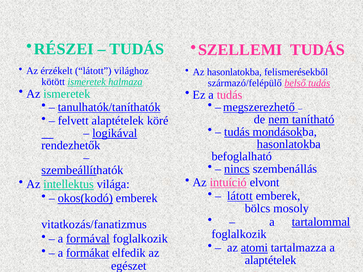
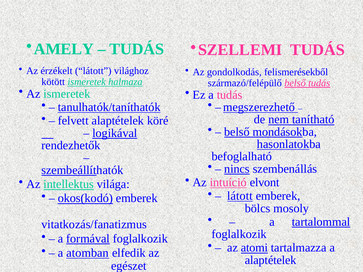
RÉSZEI: RÉSZEI -> AMELY (64, 49)
Az hasonlatokba: hasonlatokba -> gondolkodás (234, 72)
tudás: tudás -> belső (237, 132)
formákat: formákat -> atomban (88, 253)
